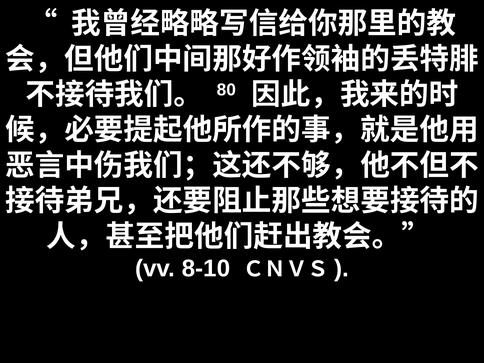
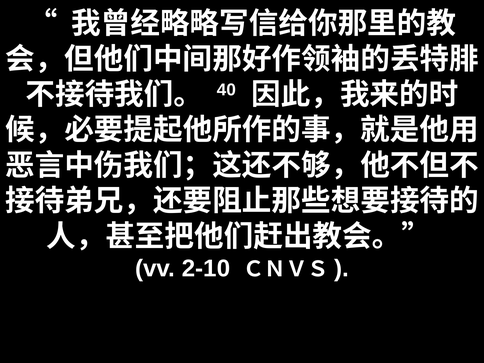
80: 80 -> 40 (226, 90)
8-10: 8-10 -> 2-10 (206, 269)
